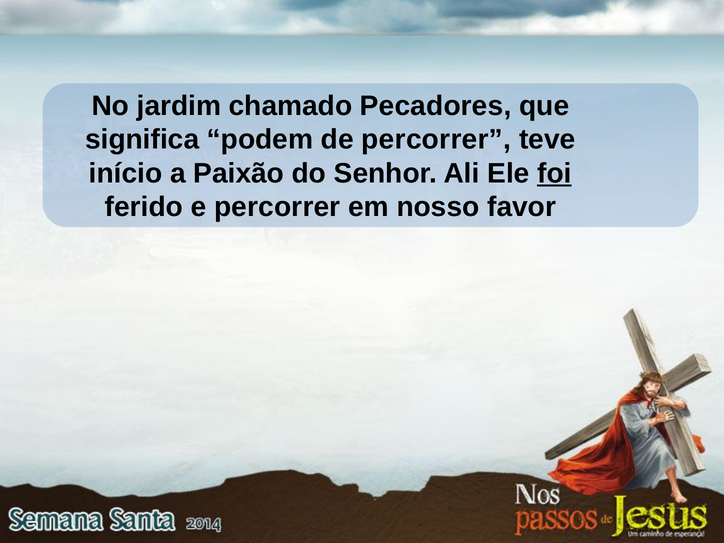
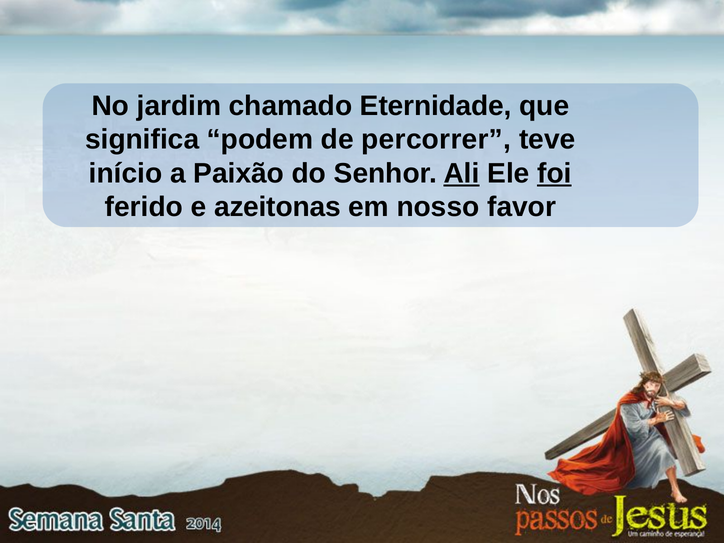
Pecadores: Pecadores -> Eternidade (436, 106)
Ali underline: none -> present (462, 173)
e percorrer: percorrer -> azeitonas (277, 207)
